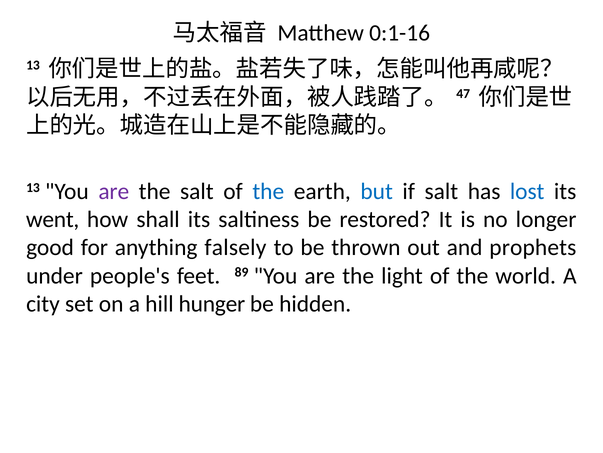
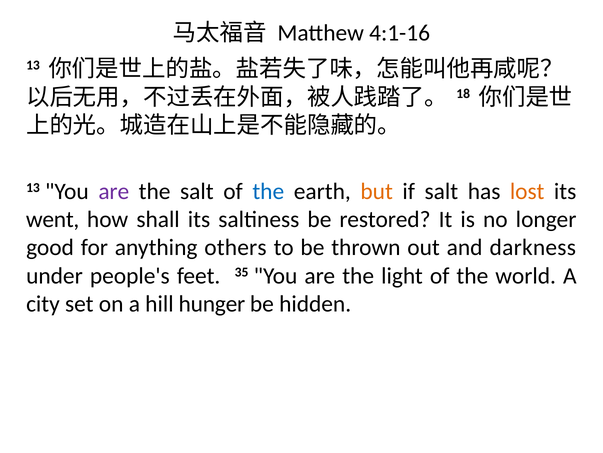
0:1-16: 0:1-16 -> 4:1-16 (400, 33)
47: 47 -> 18 (463, 93)
but colour: blue -> orange (377, 191)
lost colour: blue -> orange (527, 191)
falsely: falsely -> others (235, 247)
prophets: prophets -> darkness (533, 247)
89: 89 -> 35 (242, 272)
